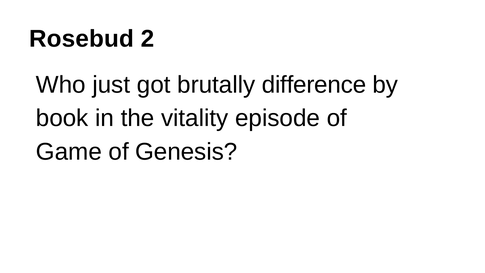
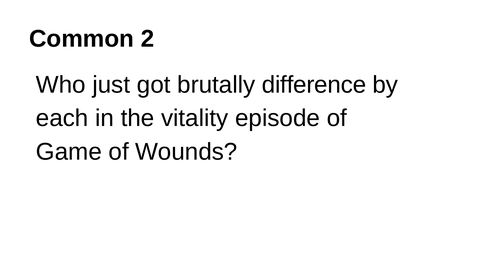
Rosebud: Rosebud -> Common (82, 39)
book: book -> each (62, 118)
Genesis: Genesis -> Wounds (186, 152)
